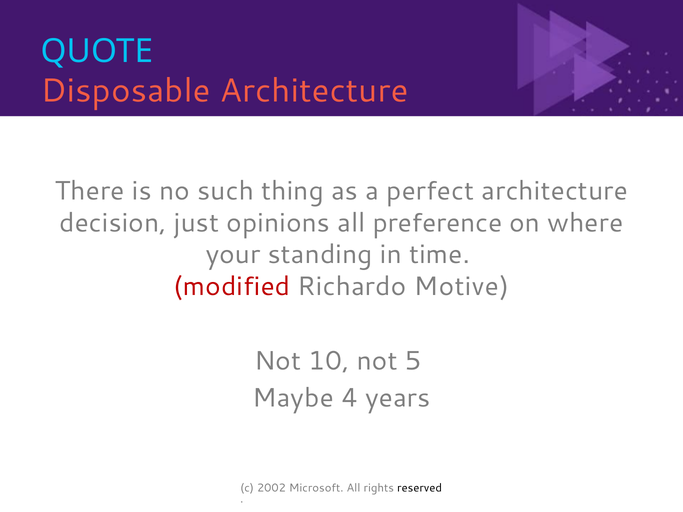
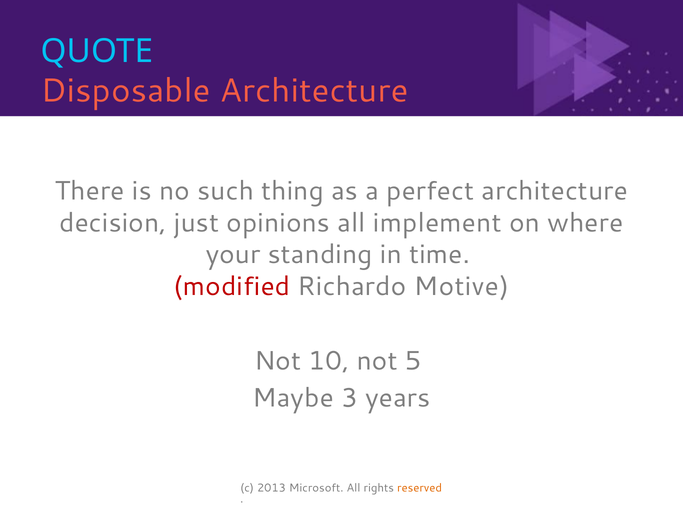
preference: preference -> implement (437, 223)
4: 4 -> 3 (349, 398)
2002: 2002 -> 2013 (271, 488)
reserved colour: black -> orange (420, 488)
